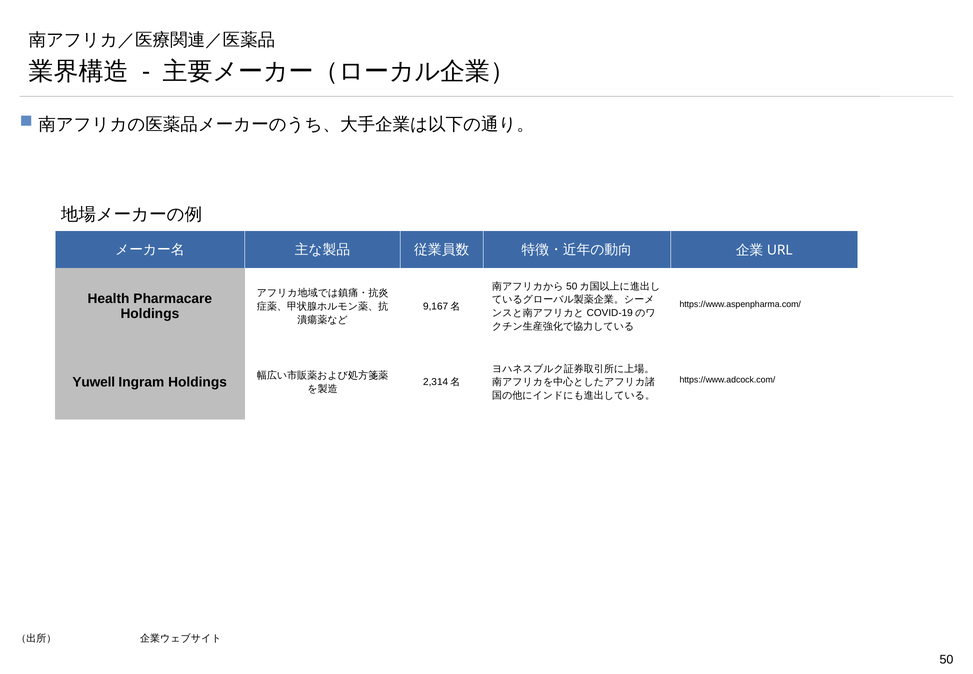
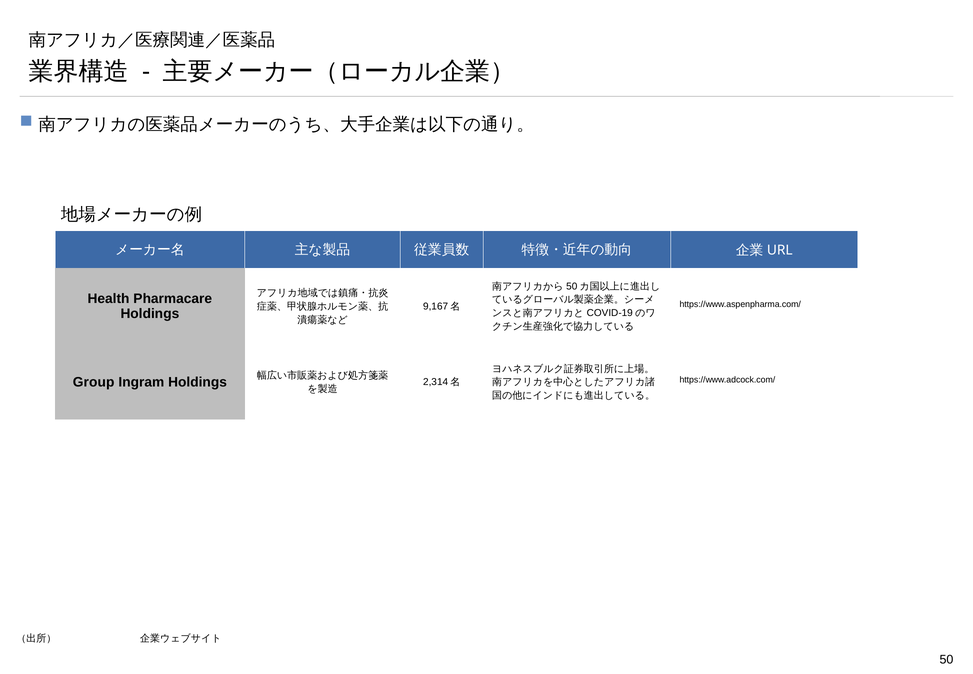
Yuwell: Yuwell -> Group (94, 382)
